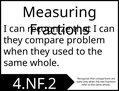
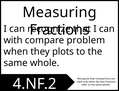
they: they -> with (13, 40)
used: used -> plots (63, 51)
